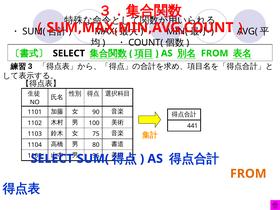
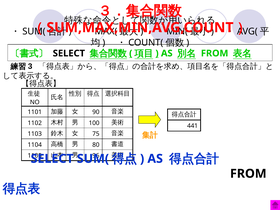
FROM colour: orange -> black (248, 174)
